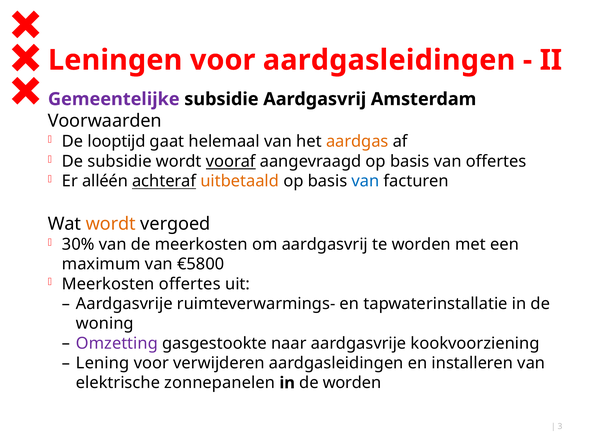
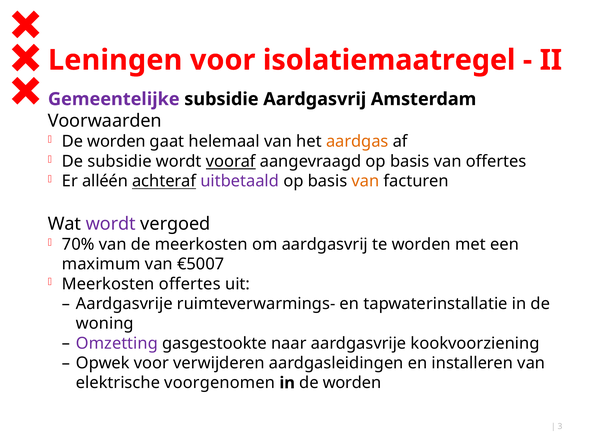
voor aardgasleidingen: aardgasleidingen -> isolatiemaatregel (389, 60)
looptijd: looptijd -> worden (117, 141)
uitbetaald colour: orange -> purple (240, 181)
van colour: blue -> orange (365, 181)
wordt colour: orange -> purple (111, 224)
30%: 30% -> 70% (78, 244)
€5800: €5800 -> €5007 (201, 264)
Lening: Lening -> Opwek (103, 363)
zonnepanelen: zonnepanelen -> voorgenomen (220, 383)
